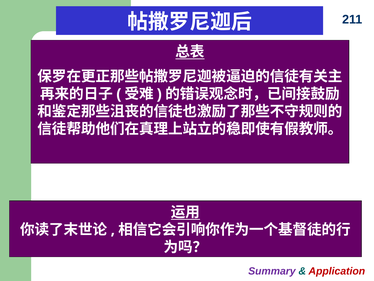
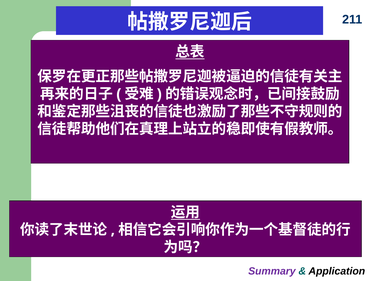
Application colour: red -> black (337, 271)
